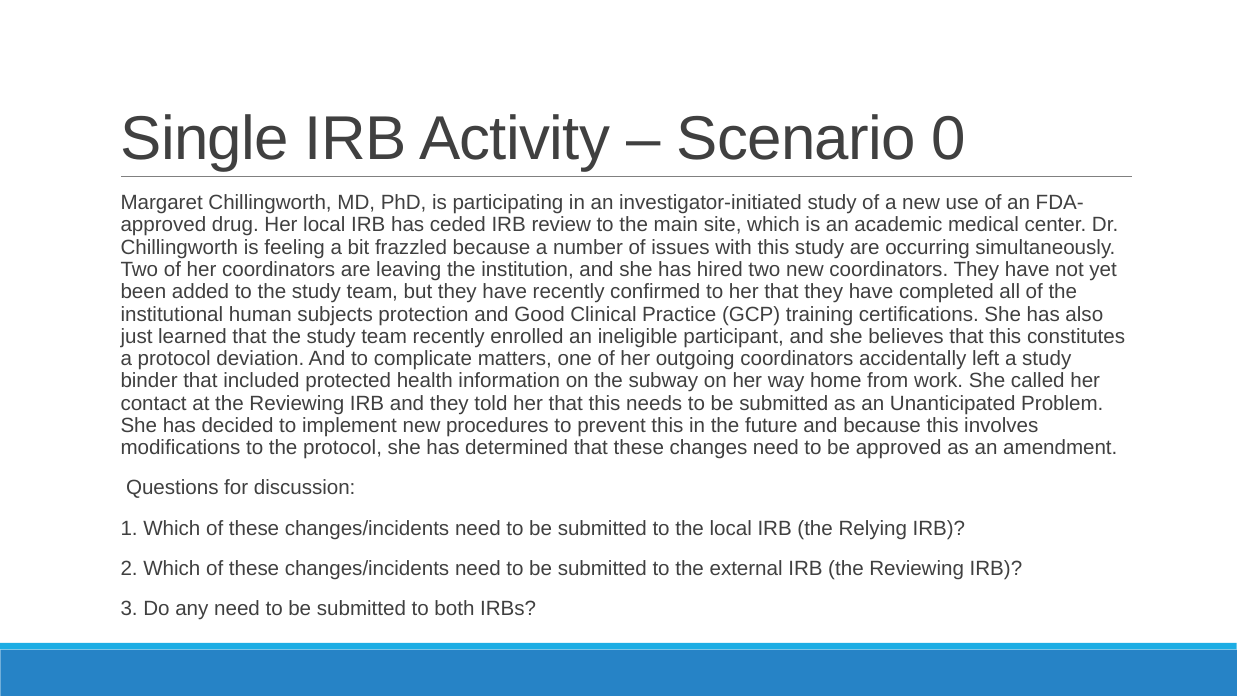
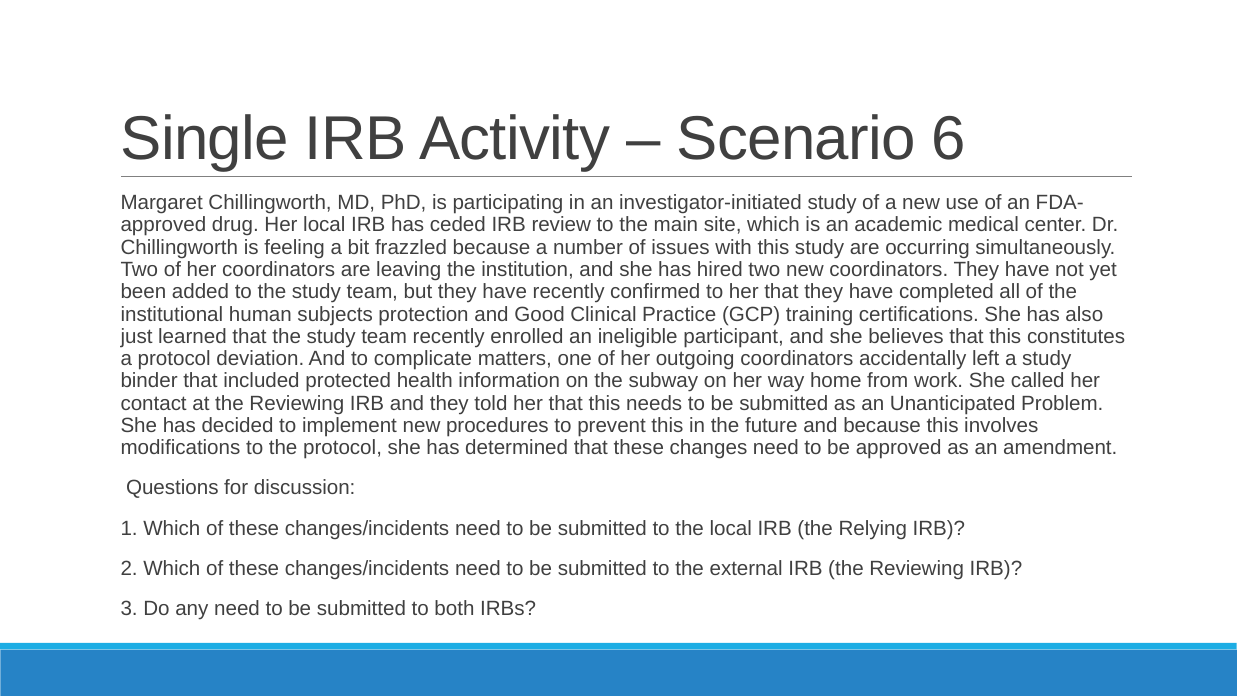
0: 0 -> 6 (949, 139)
